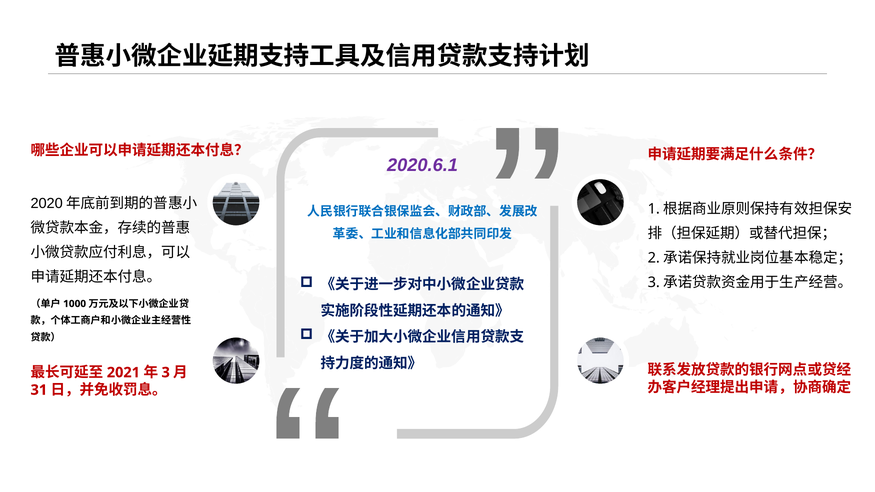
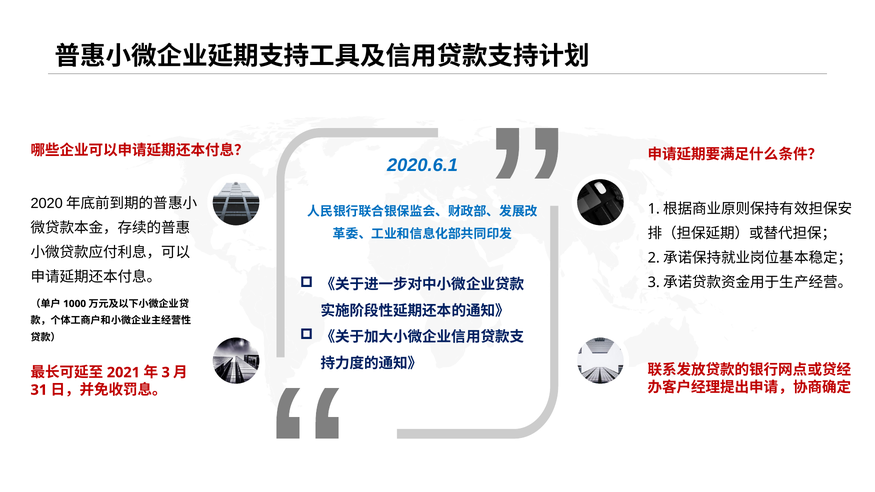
2020.6.1 colour: purple -> blue (422, 165)
